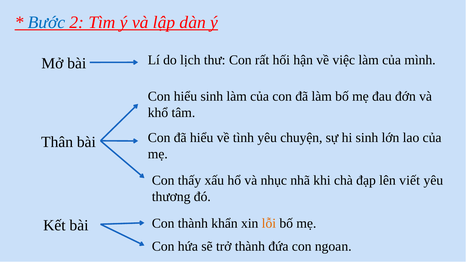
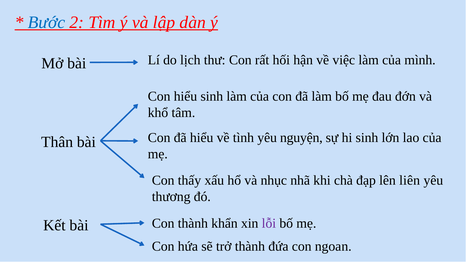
chuyện: chuyện -> nguyện (301, 138)
viết: viết -> liên (410, 181)
lỗi colour: orange -> purple (269, 224)
